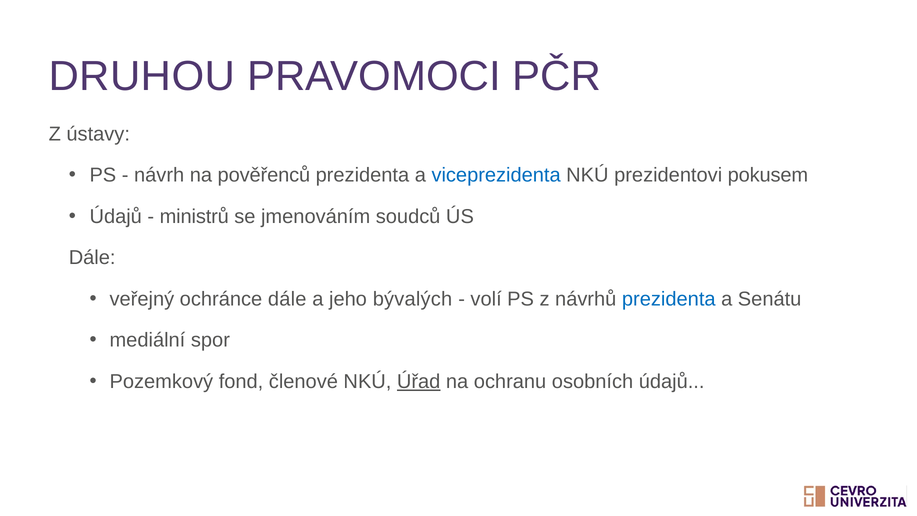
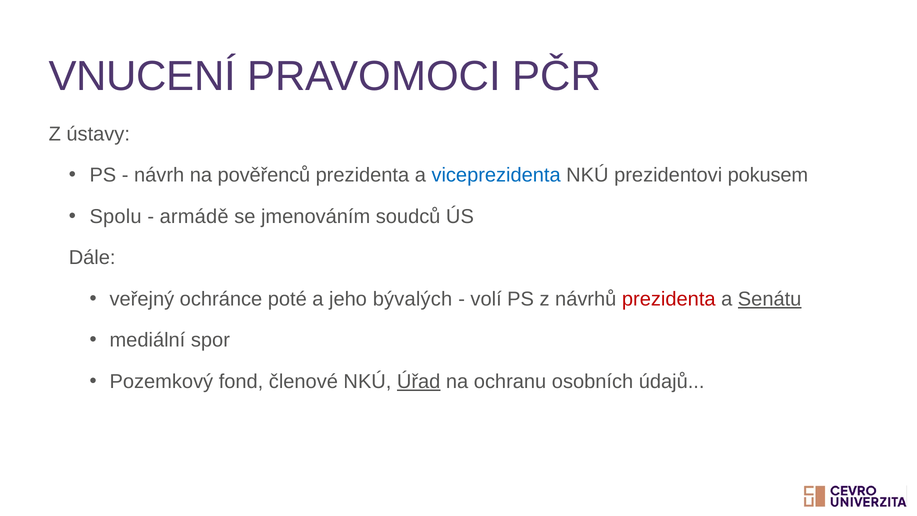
DRUHOU: DRUHOU -> VNUCENÍ (142, 76)
Údajů: Údajů -> Spolu (116, 216)
ministrů: ministrů -> armádě (194, 216)
ochránce dále: dále -> poté (287, 299)
prezidenta colour: blue -> red (669, 299)
Senátu underline: none -> present (770, 299)
